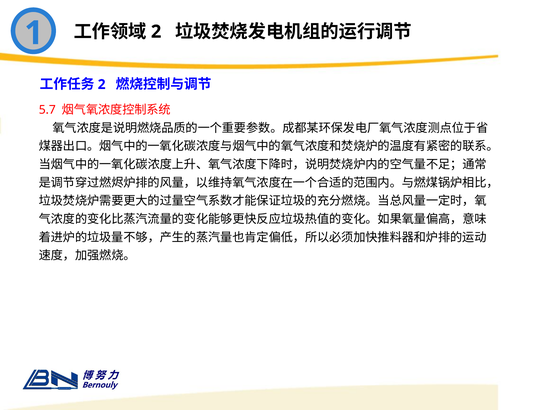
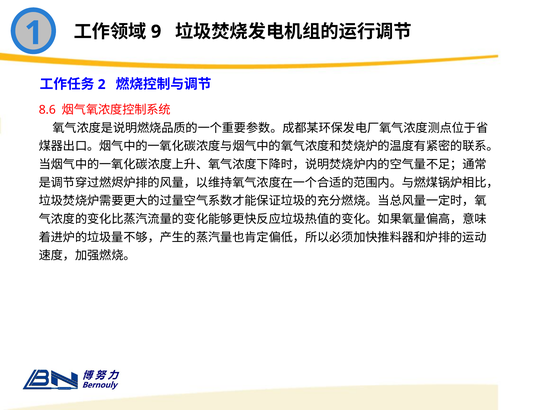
2: 2 -> 9 (156, 32)
5.7: 5.7 -> 8.6 (47, 110)
